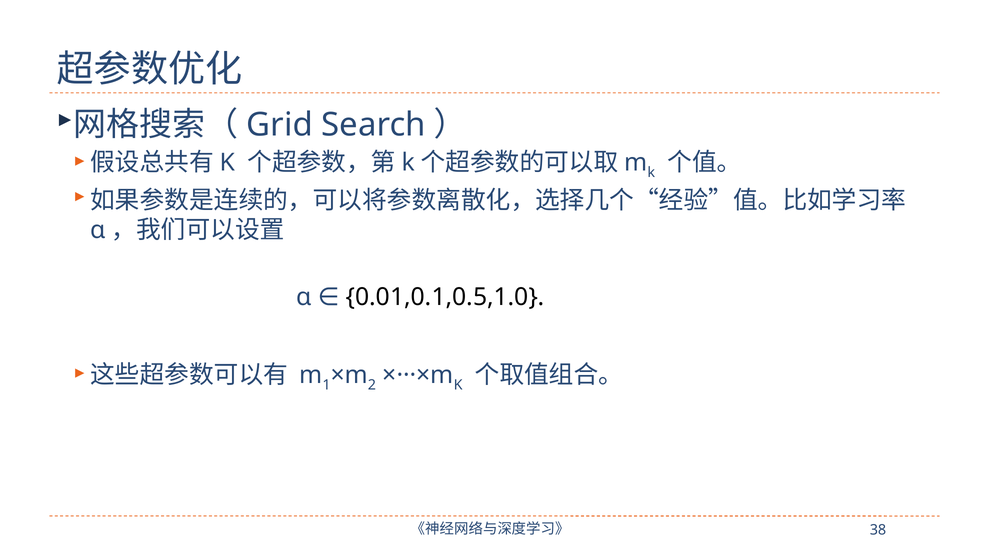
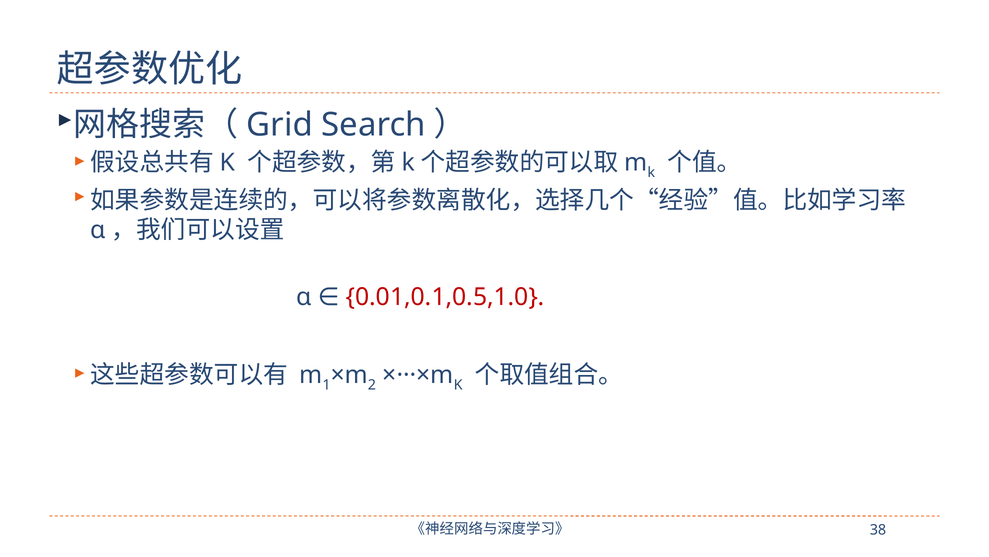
0.01,0.1,0.5,1.0 colour: black -> red (445, 297)
